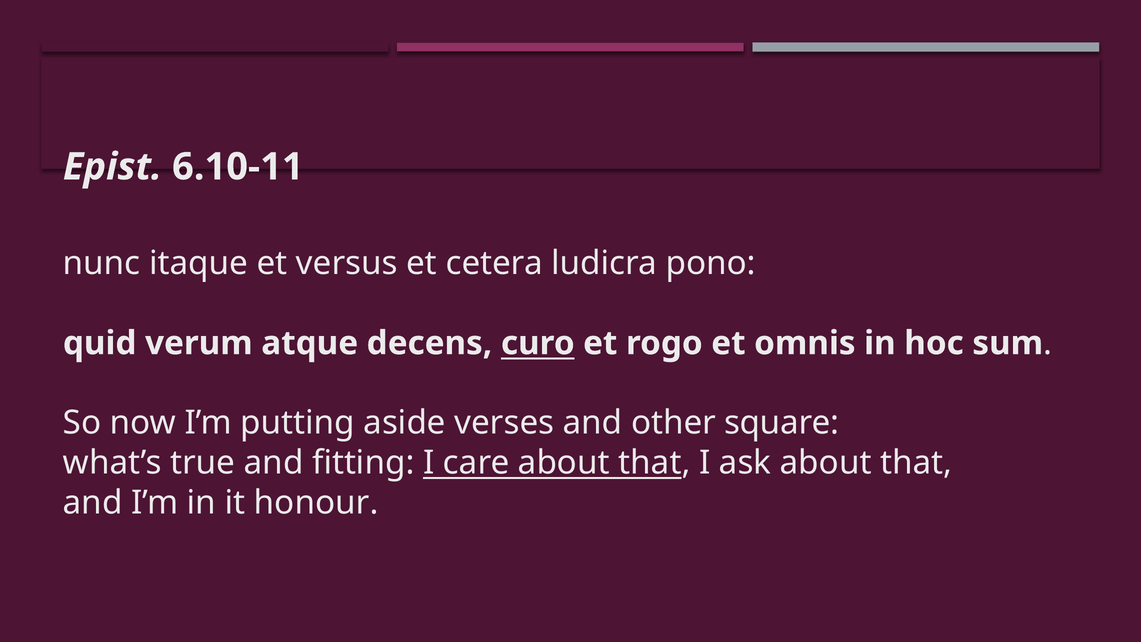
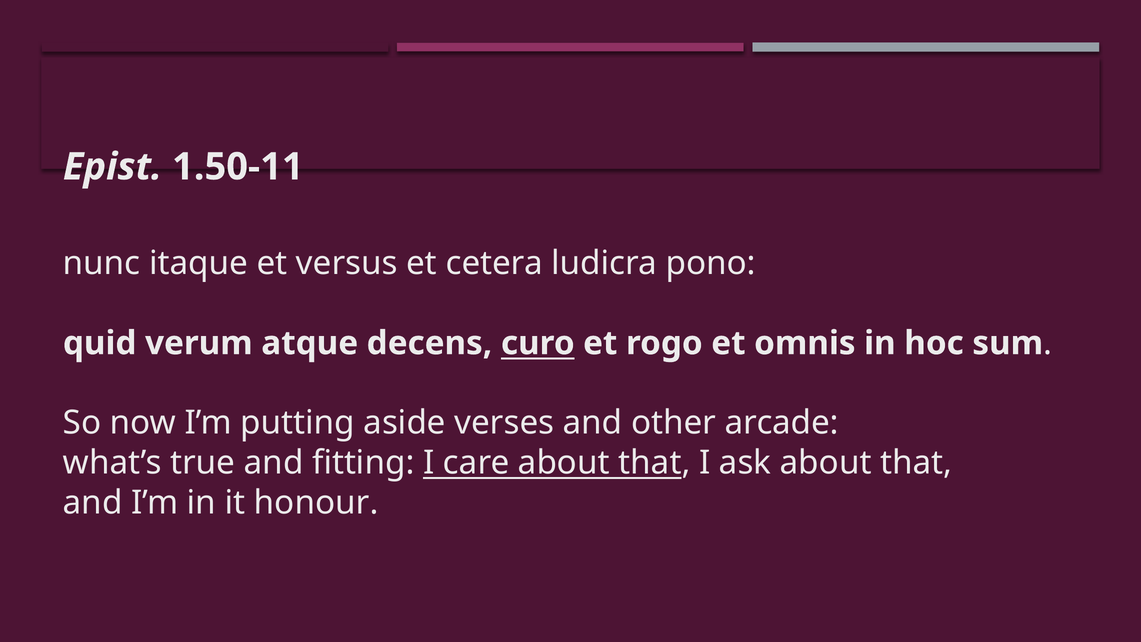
6.10-11: 6.10-11 -> 1.50-11 (238, 167)
square: square -> arcade (782, 423)
